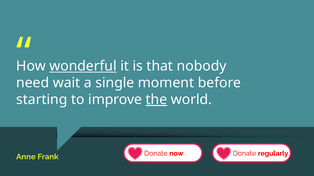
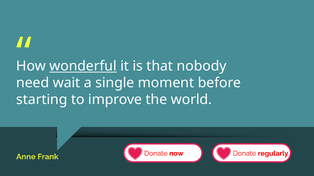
the underline: present -> none (156, 100)
